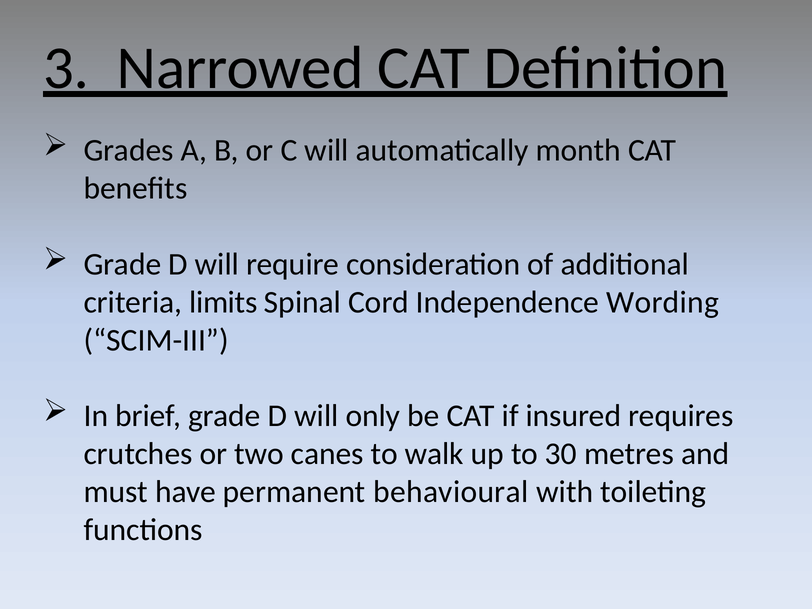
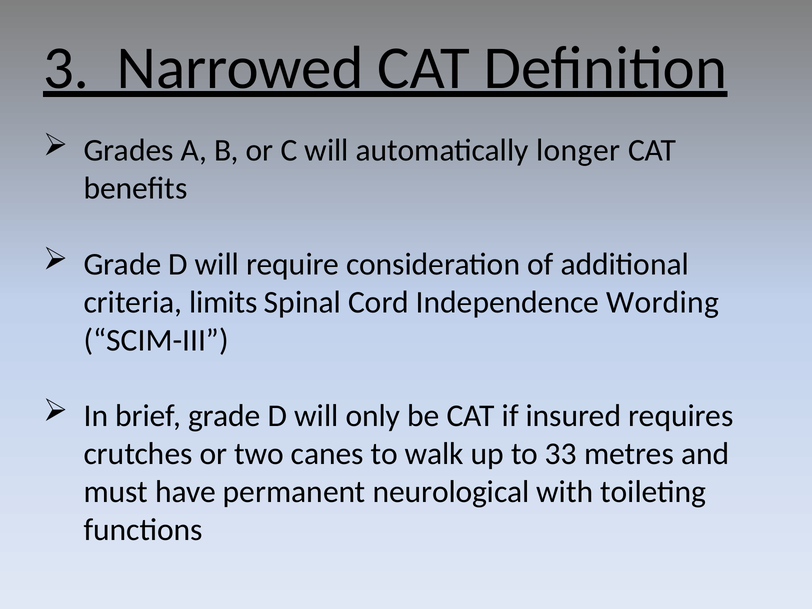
month: month -> longer (578, 151)
30: 30 -> 33 (561, 454)
behavioural: behavioural -> neurological (451, 492)
